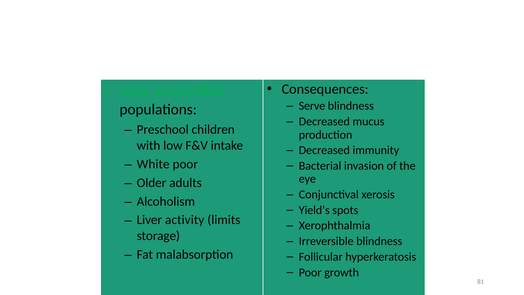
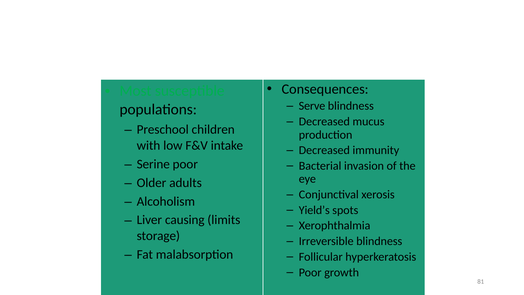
White: White -> Serine (153, 164)
activity: activity -> causing (185, 220)
